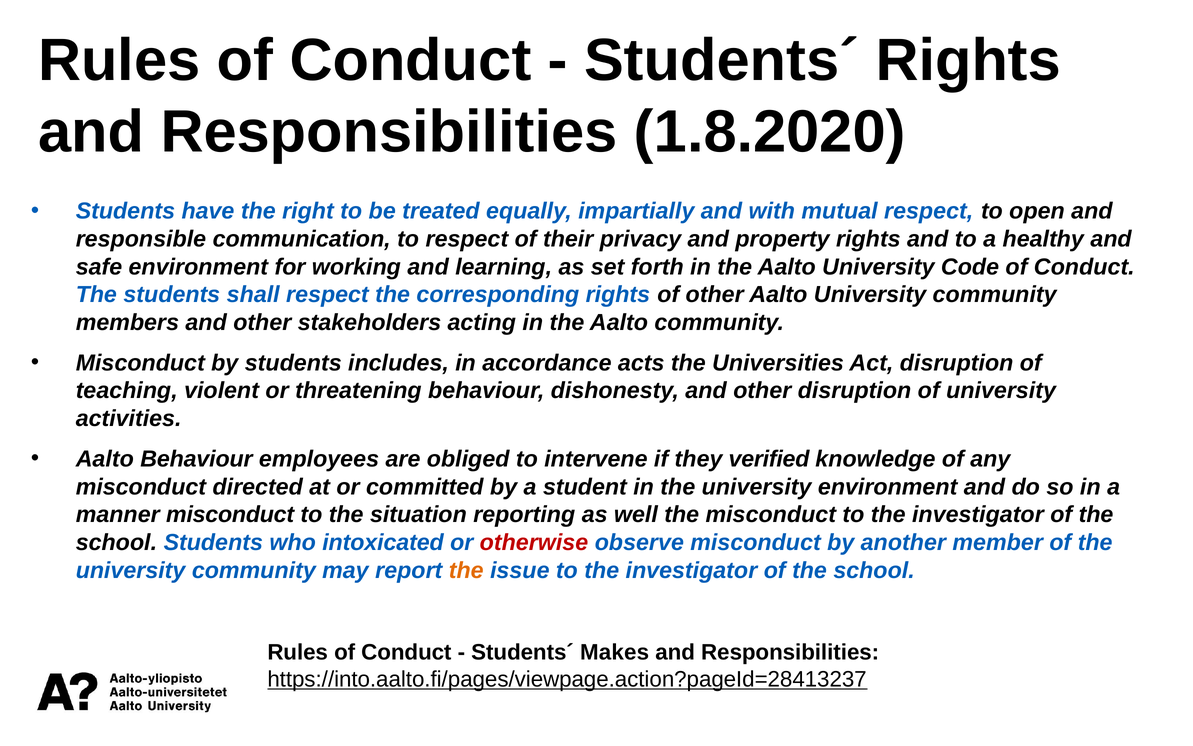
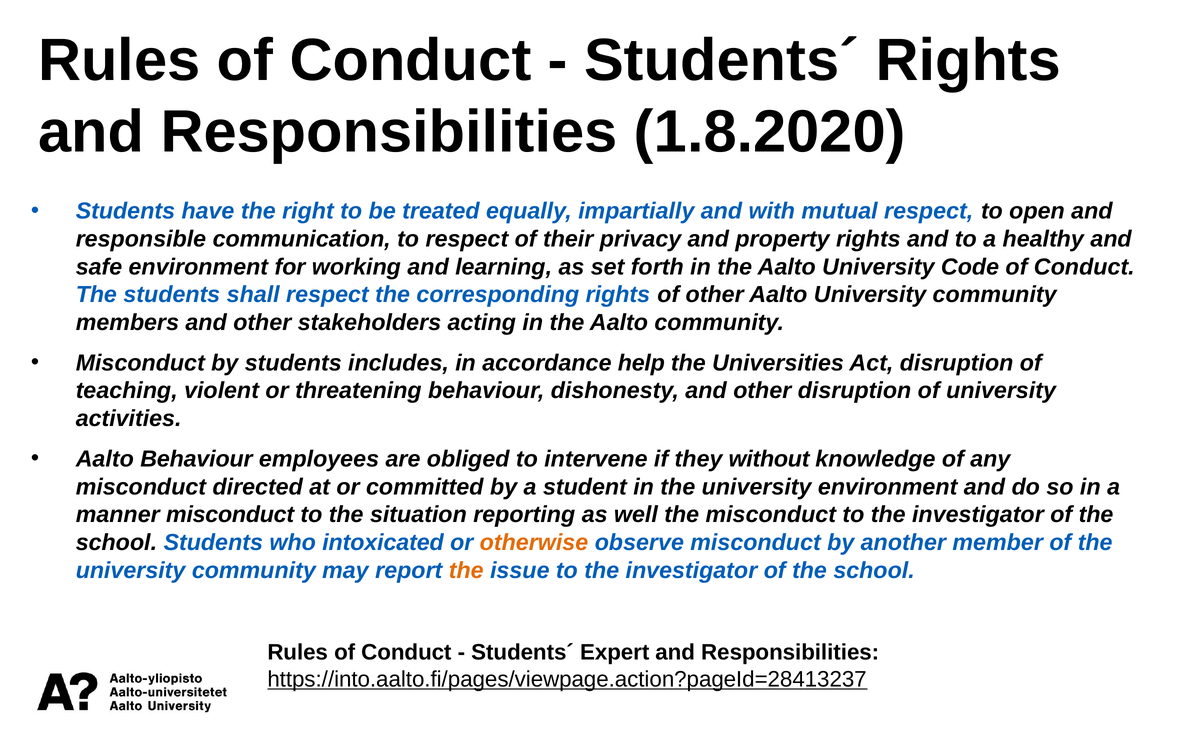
acts: acts -> help (641, 363)
verified: verified -> without (769, 459)
otherwise colour: red -> orange (534, 542)
Makes: Makes -> Expert (615, 652)
